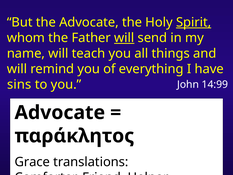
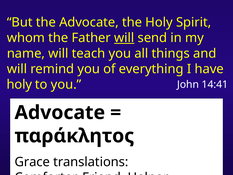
Spirit underline: present -> none (194, 22)
sins: sins -> holy (19, 84)
14:99: 14:99 -> 14:41 (215, 84)
